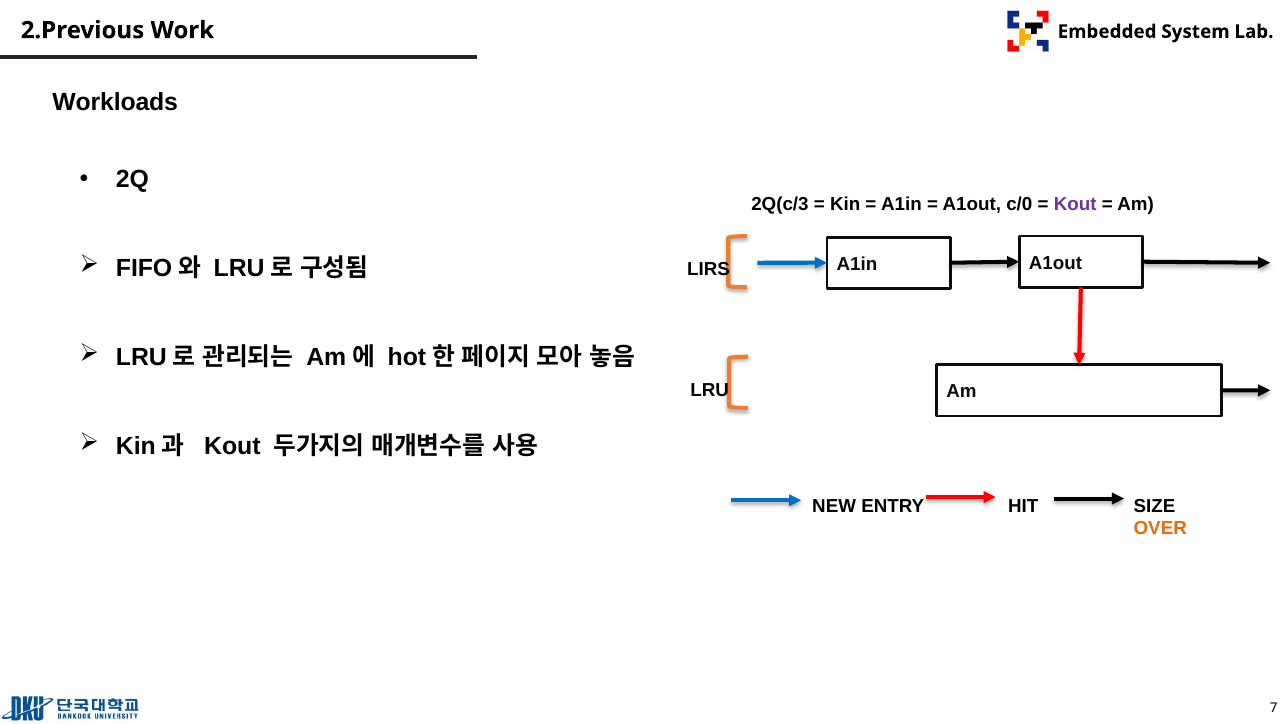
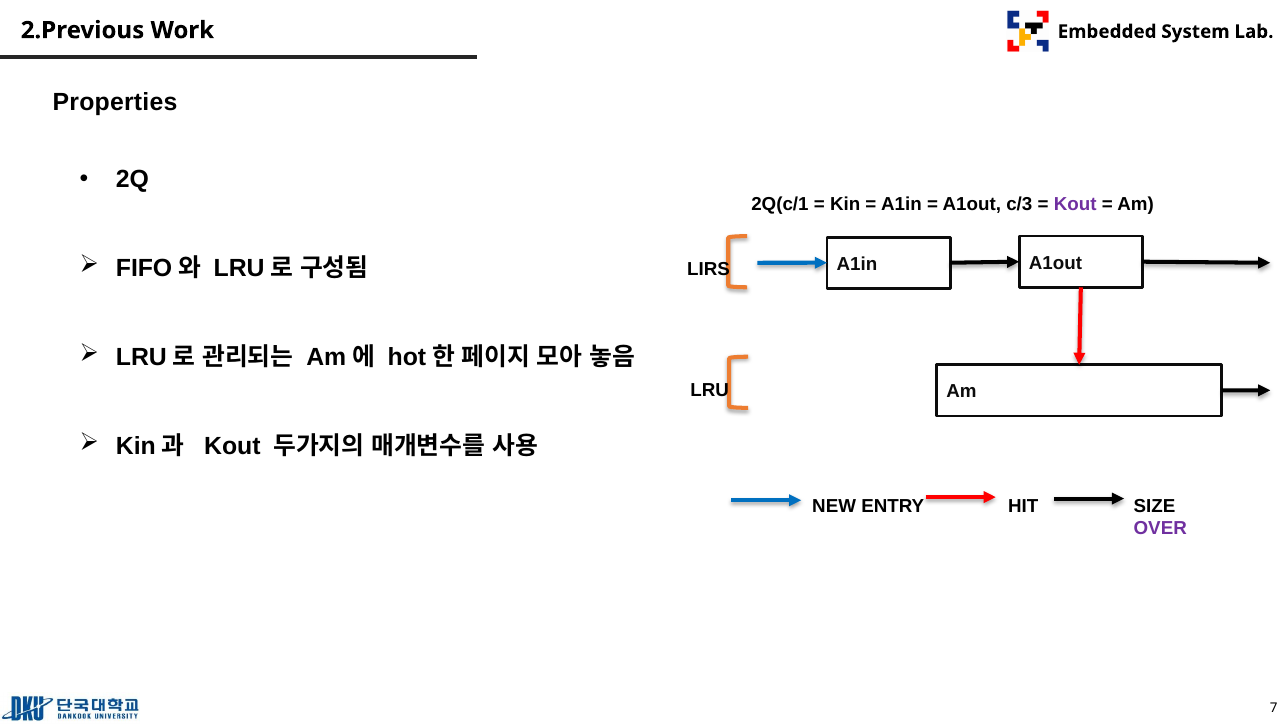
Workloads: Workloads -> Properties (115, 102)
2Q(c/3: 2Q(c/3 -> 2Q(c/1 (780, 204)
c/0: c/0 -> c/3 (1019, 204)
OVER colour: orange -> purple (1160, 529)
